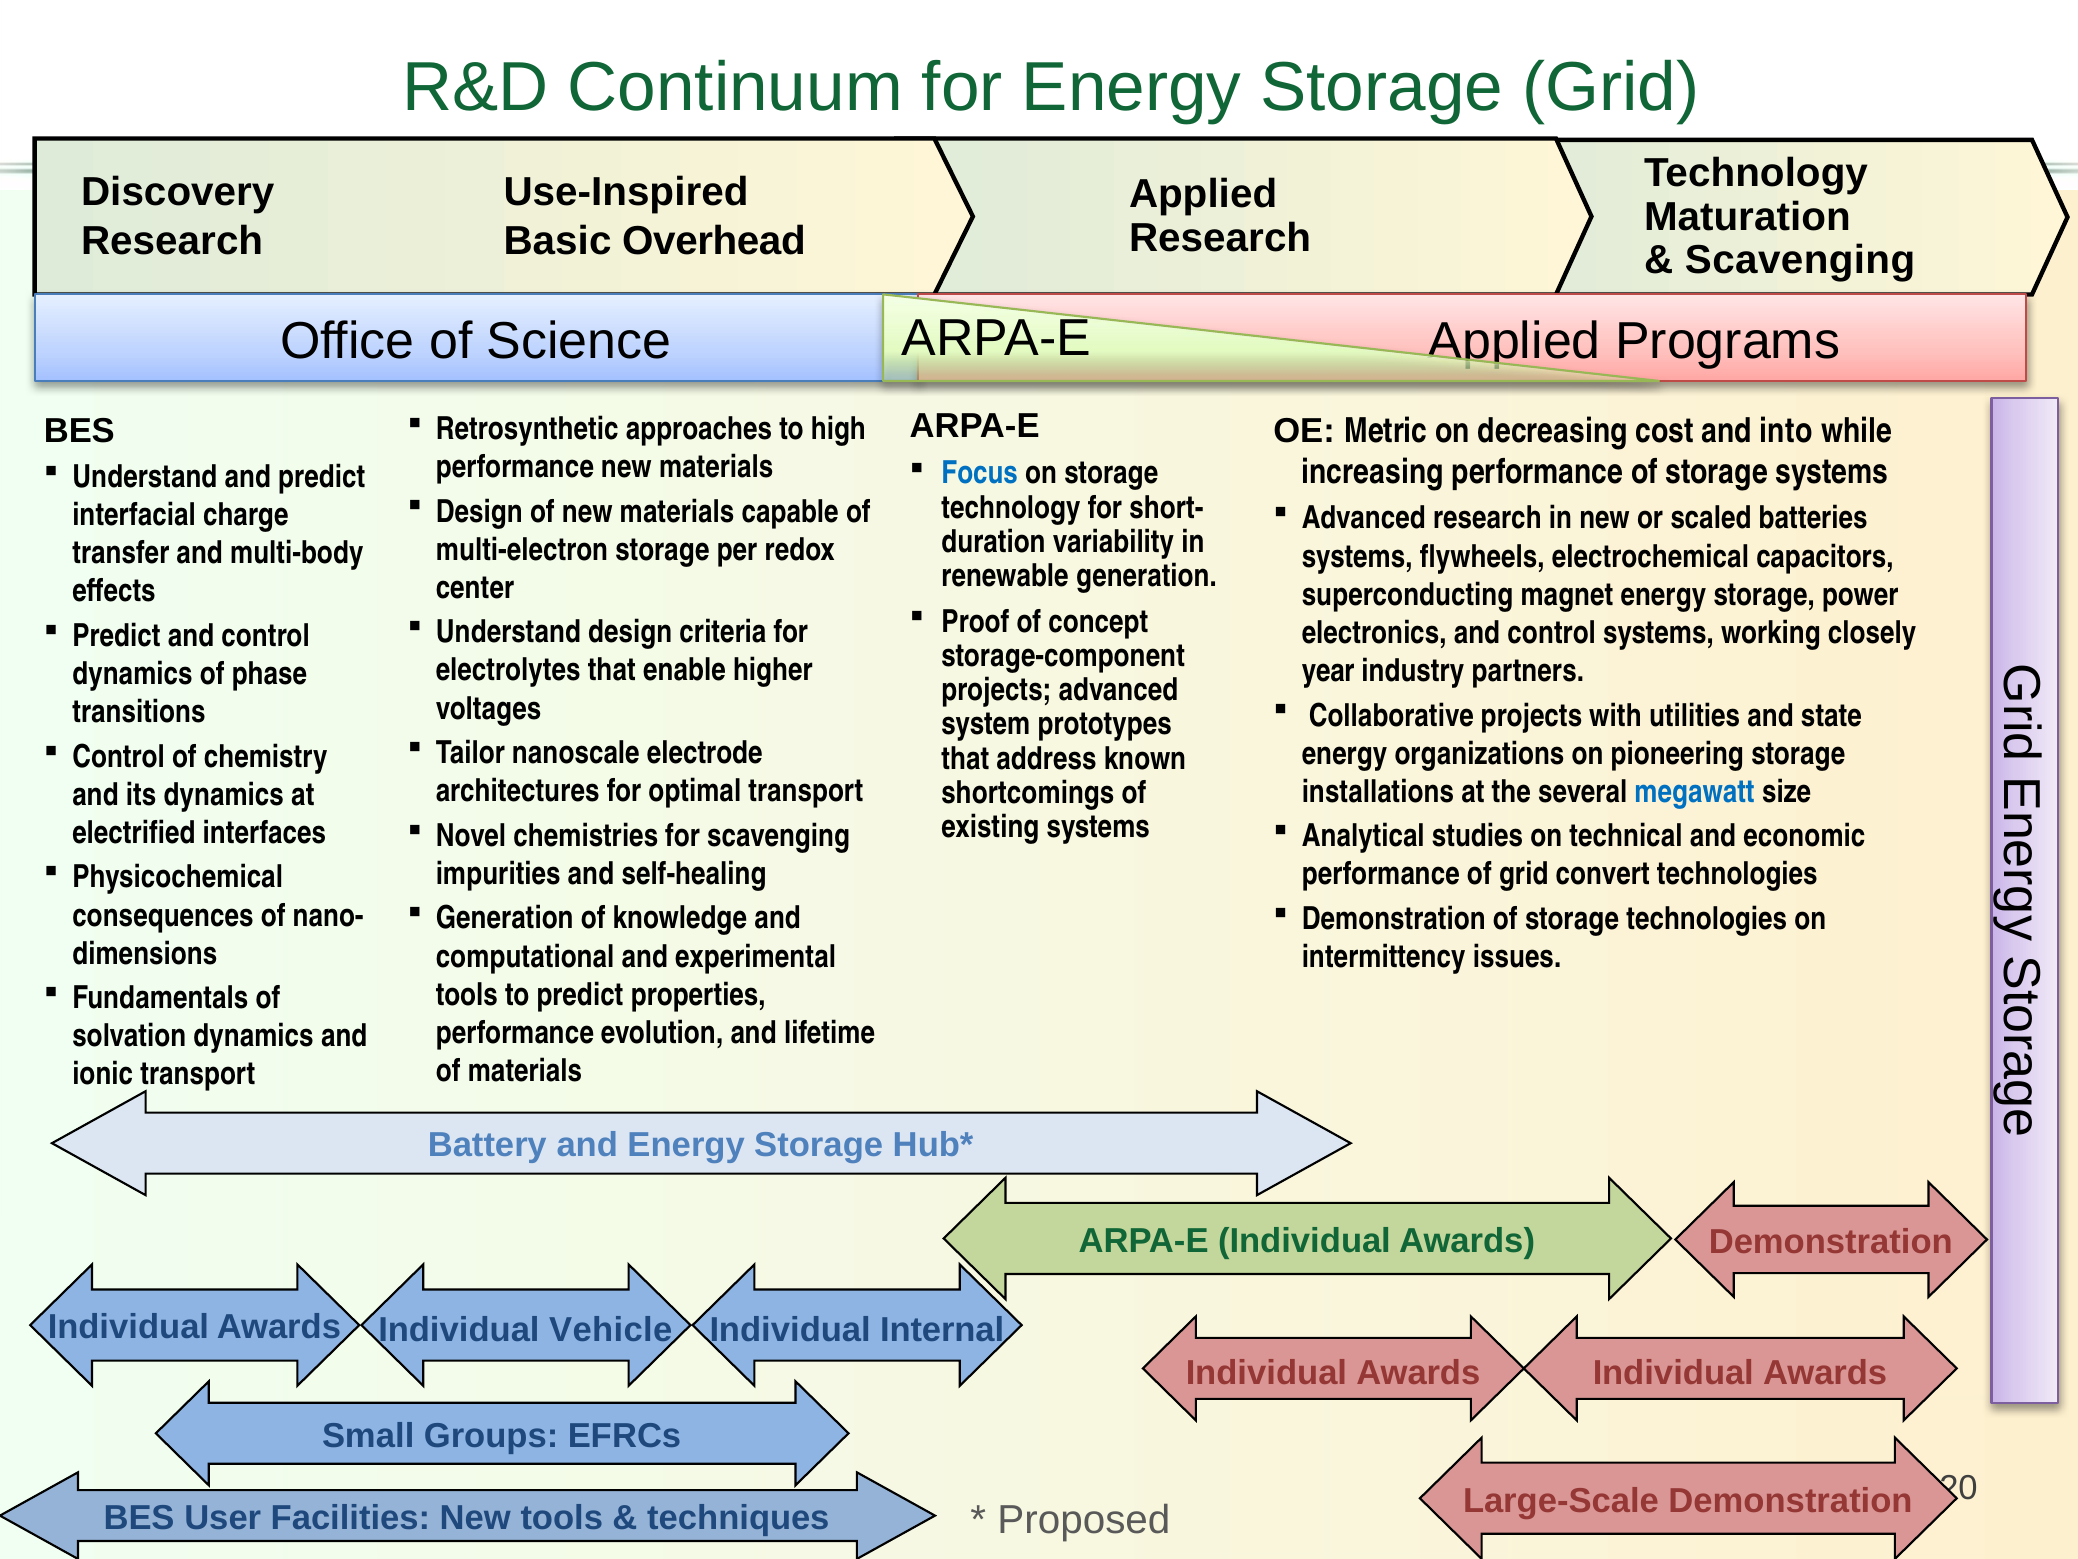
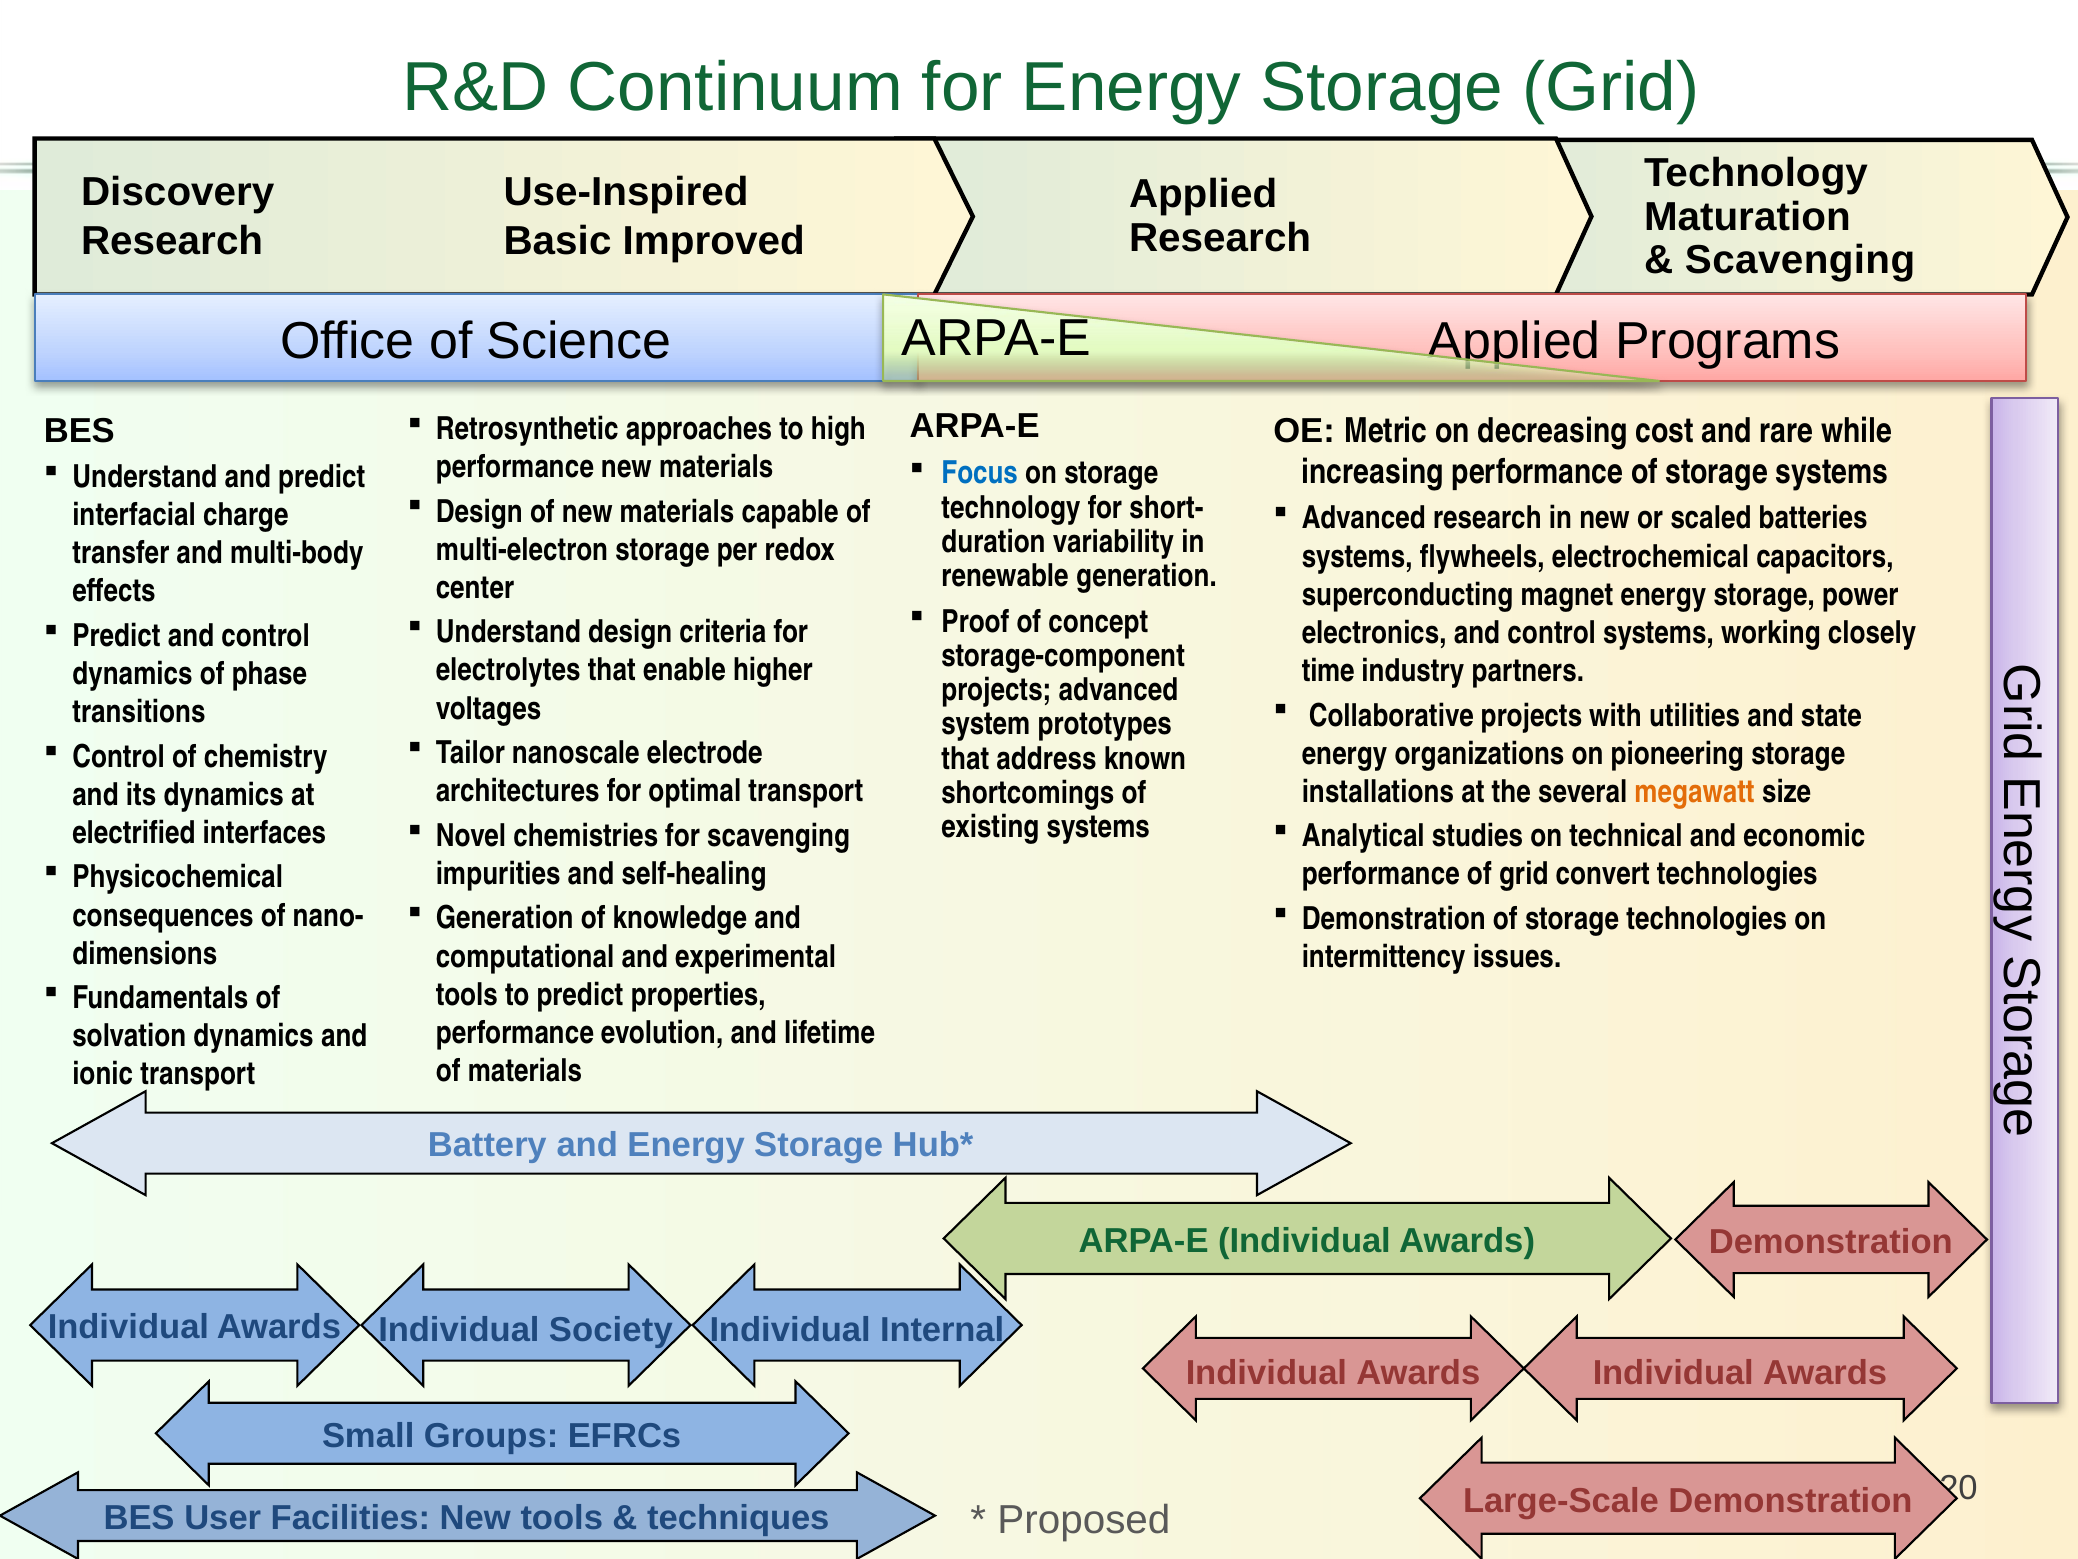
Overhead: Overhead -> Improved (714, 241)
into: into -> rare (1786, 431)
year: year -> time (1328, 671)
megawatt colour: blue -> orange (1695, 792)
Vehicle: Vehicle -> Society (611, 1329)
